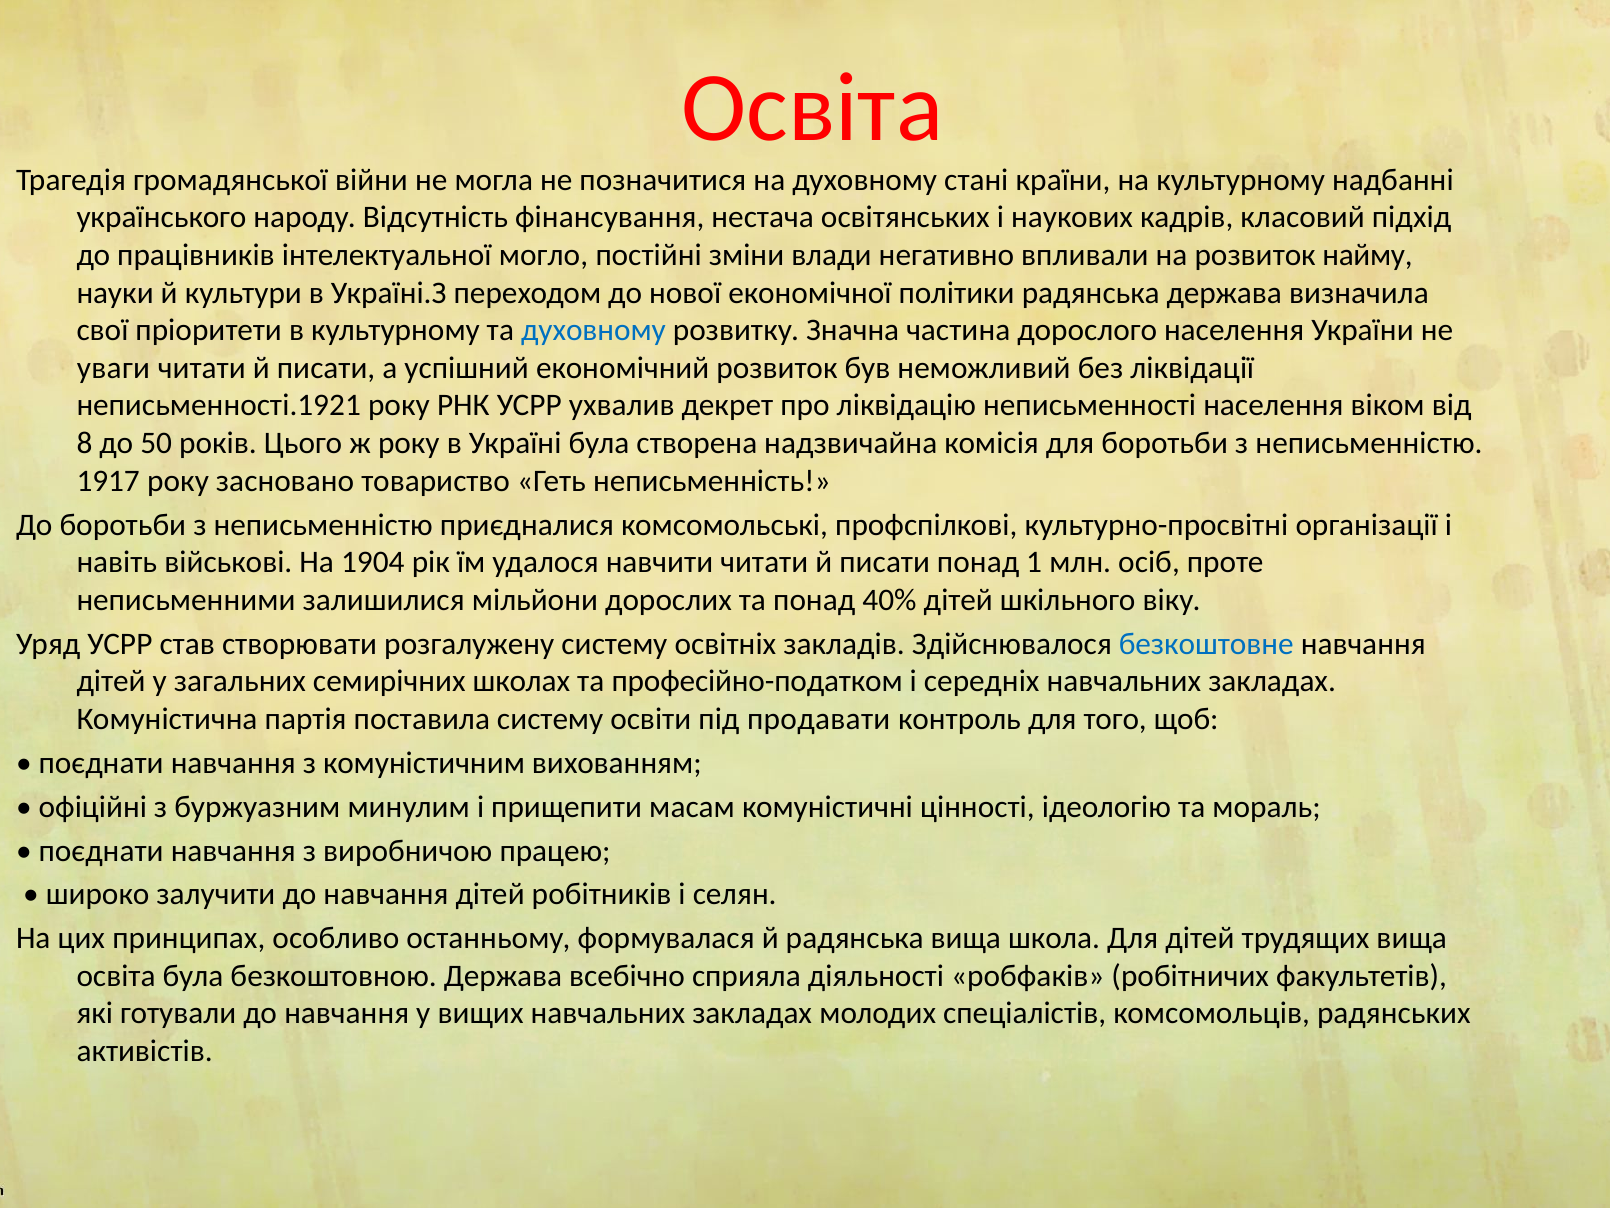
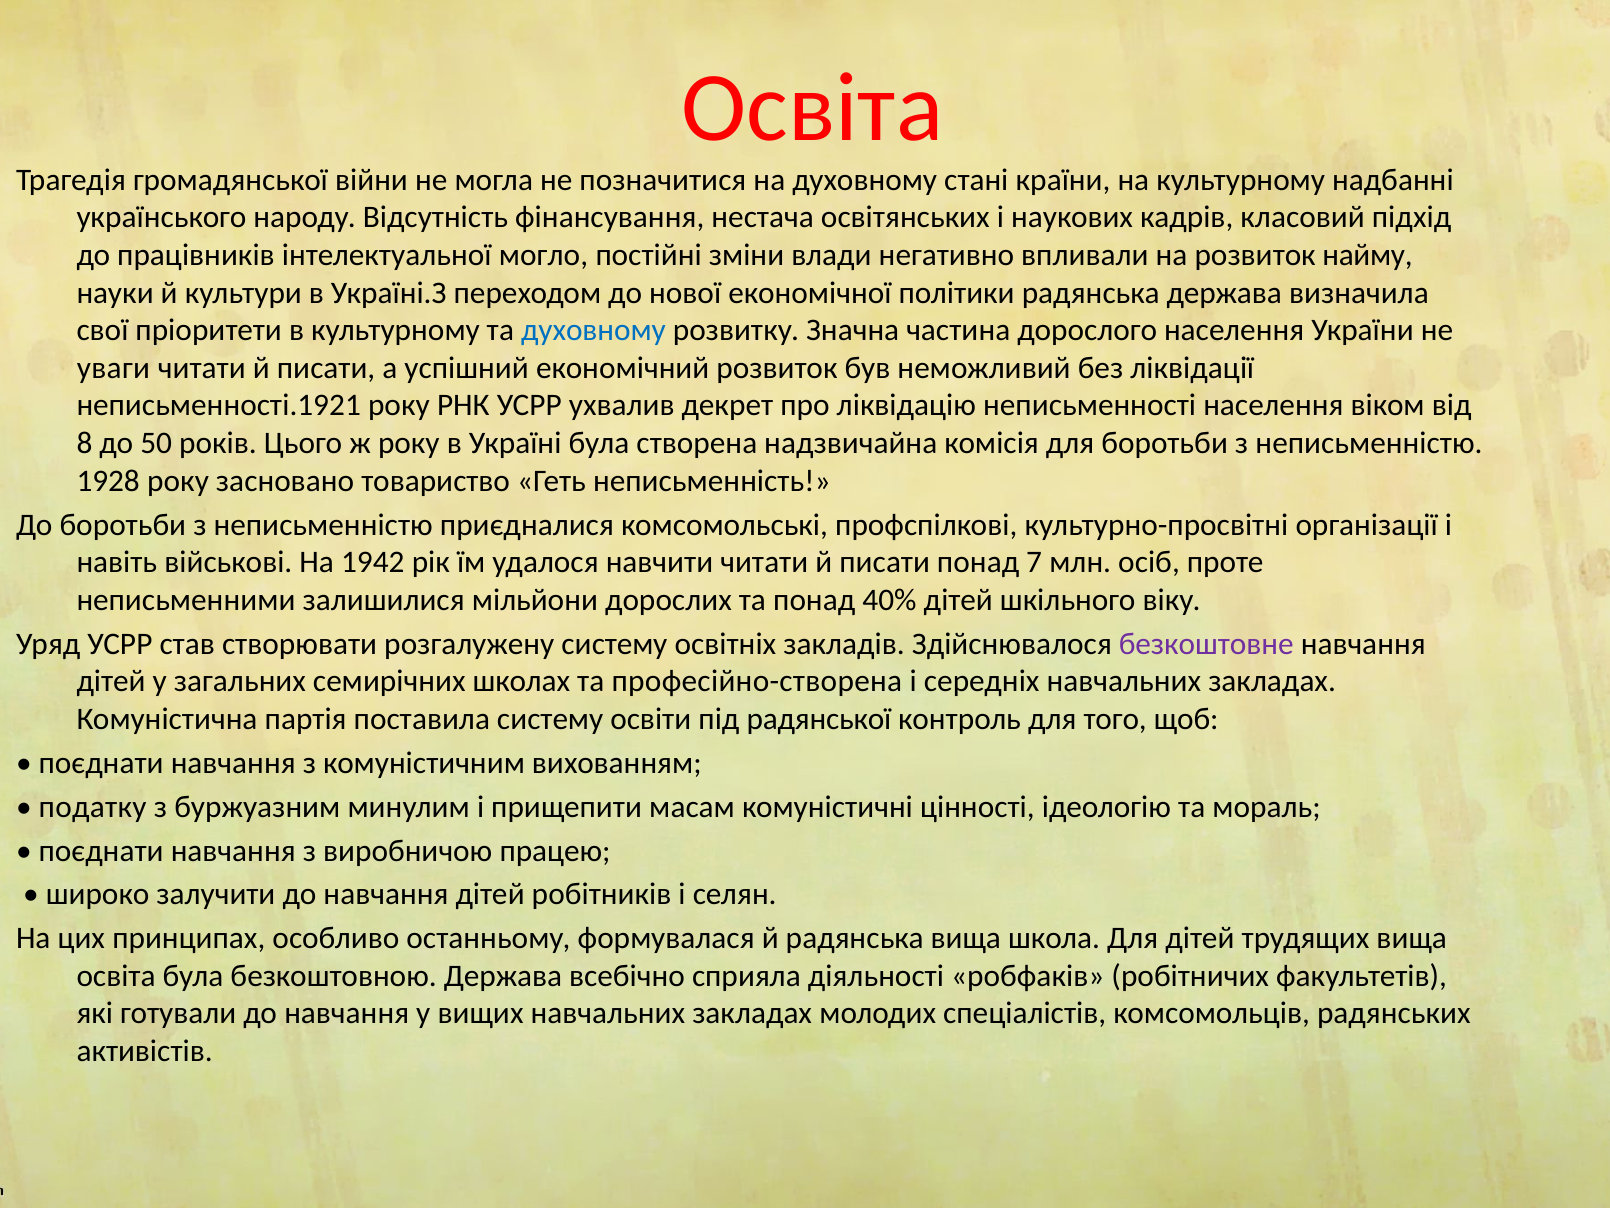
1917: 1917 -> 1928 (108, 481)
1904: 1904 -> 1942 (373, 562)
1: 1 -> 7 (1034, 562)
безкоштовне colour: blue -> purple (1206, 644)
професійно-податком: професійно-податком -> професійно-створена (757, 681)
продавати: продавати -> радянської (819, 719)
офіційні: офіційні -> податку (93, 806)
